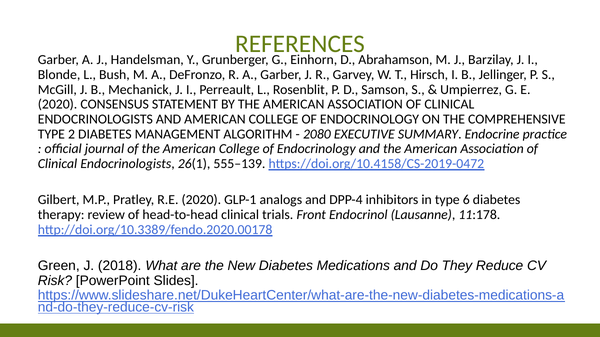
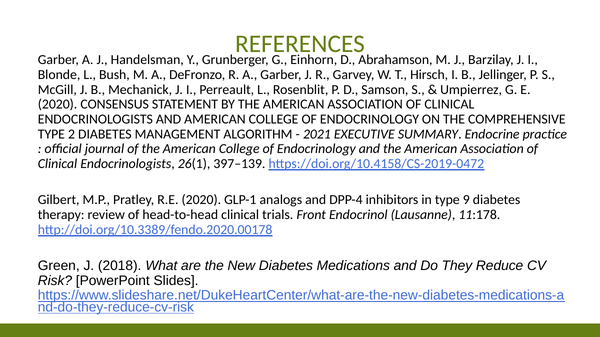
2080: 2080 -> 2021 (317, 134)
555–139: 555–139 -> 397–139 (239, 164)
6: 6 -> 9 (466, 200)
